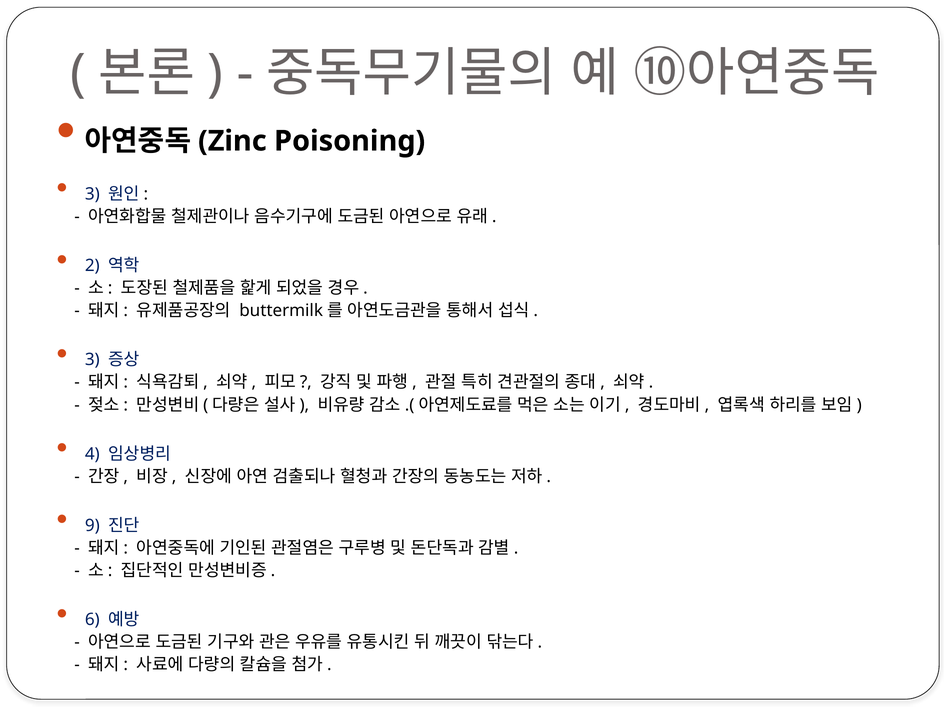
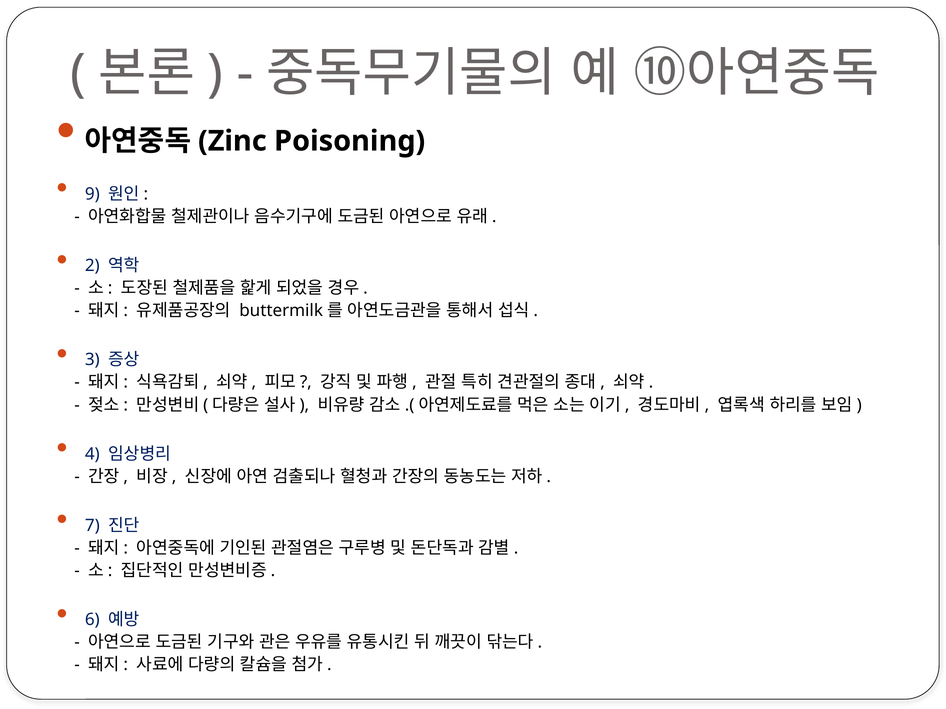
3: 3 -> 9 (92, 194)
9: 9 -> 7 (92, 526)
